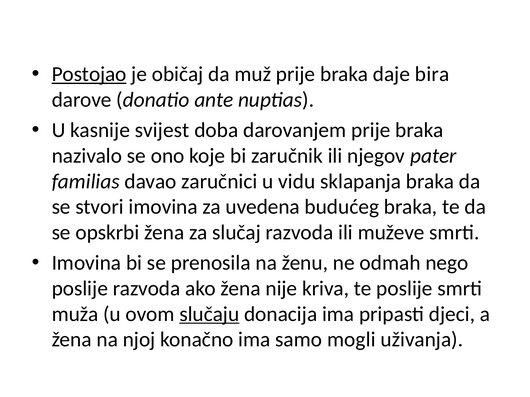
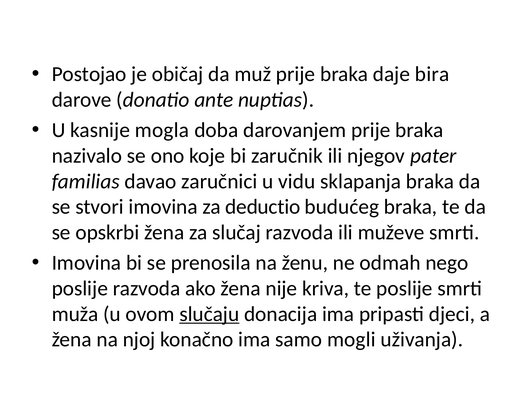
Postojao underline: present -> none (89, 74)
svijest: svijest -> mogla (162, 130)
uvedena: uvedena -> deductio (263, 207)
